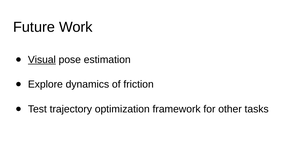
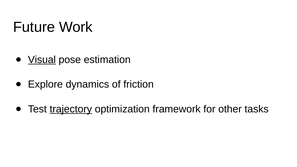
trajectory underline: none -> present (71, 109)
